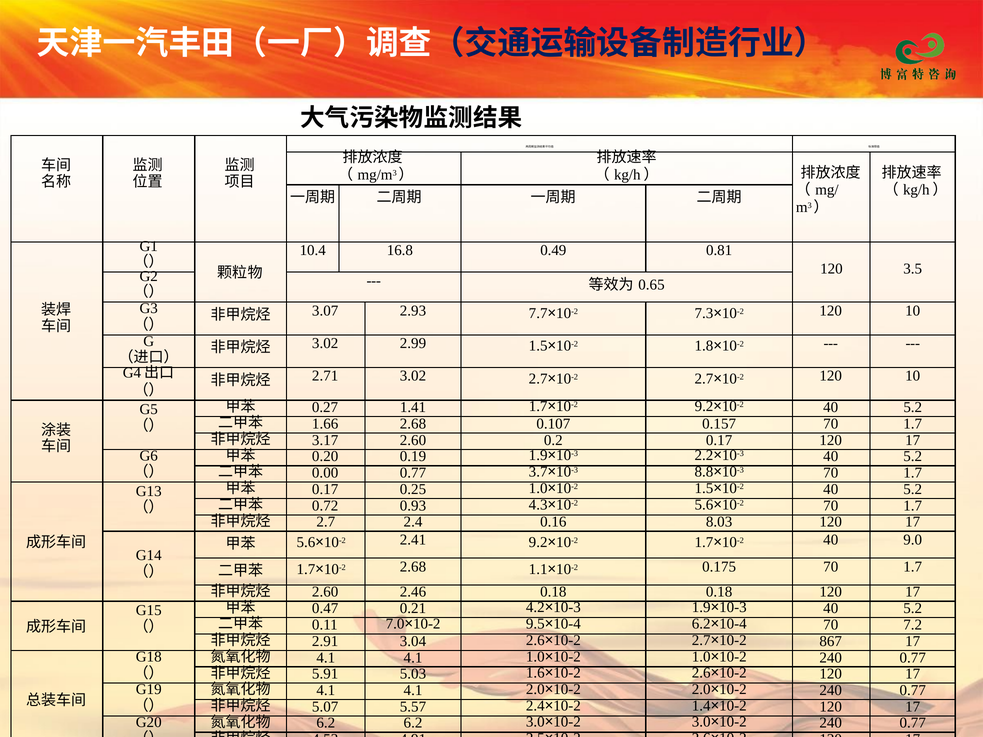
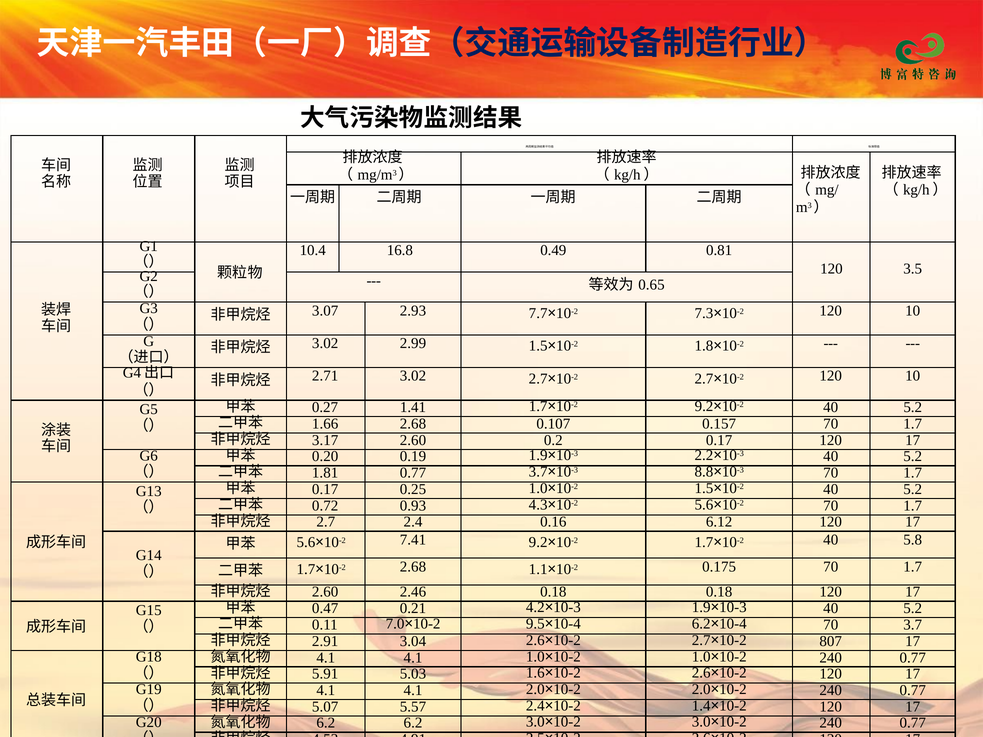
0.00: 0.00 -> 1.81 (325, 473)
8.03: 8.03 -> 6.12 (719, 522)
2.41: 2.41 -> 7.41 (413, 540)
9.0: 9.0 -> 5.8 (913, 540)
7.2: 7.2 -> 3.7 (913, 625)
867: 867 -> 807 (831, 641)
